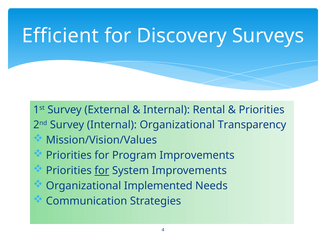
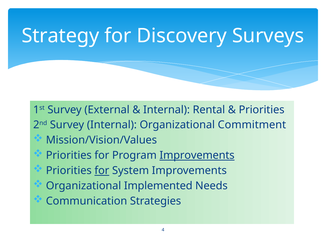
Efficient: Efficient -> Strategy (60, 36)
Transparency: Transparency -> Commitment (252, 125)
Improvements underline: none -> present (197, 155)
